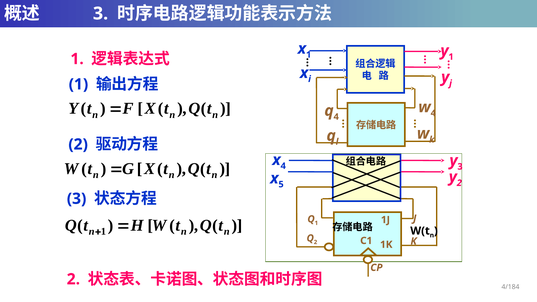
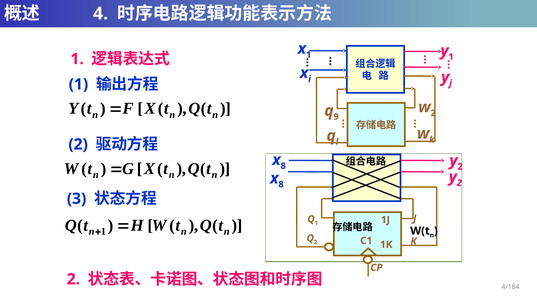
3: 3 -> 4 (101, 14)
4: 4 -> 2 (433, 113)
4: 4 -> 9 (336, 117)
4: 4 -> 8 (283, 166)
3: 3 -> 2 (460, 167)
5: 5 -> 8 (281, 184)
